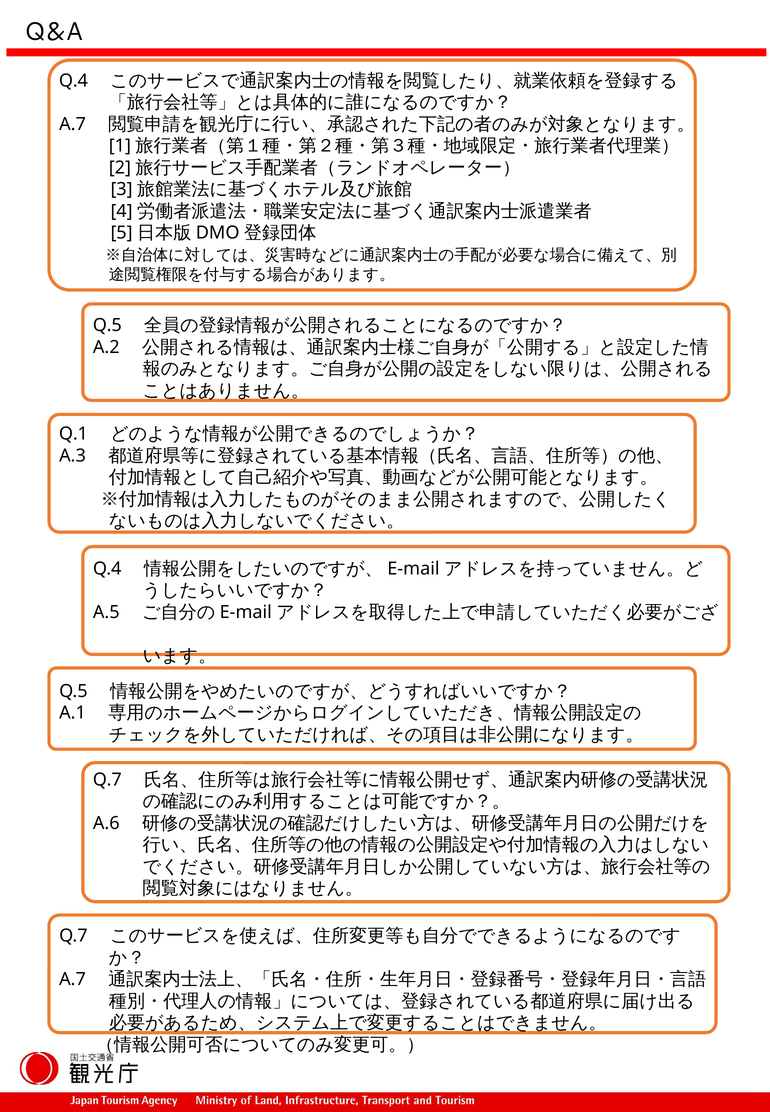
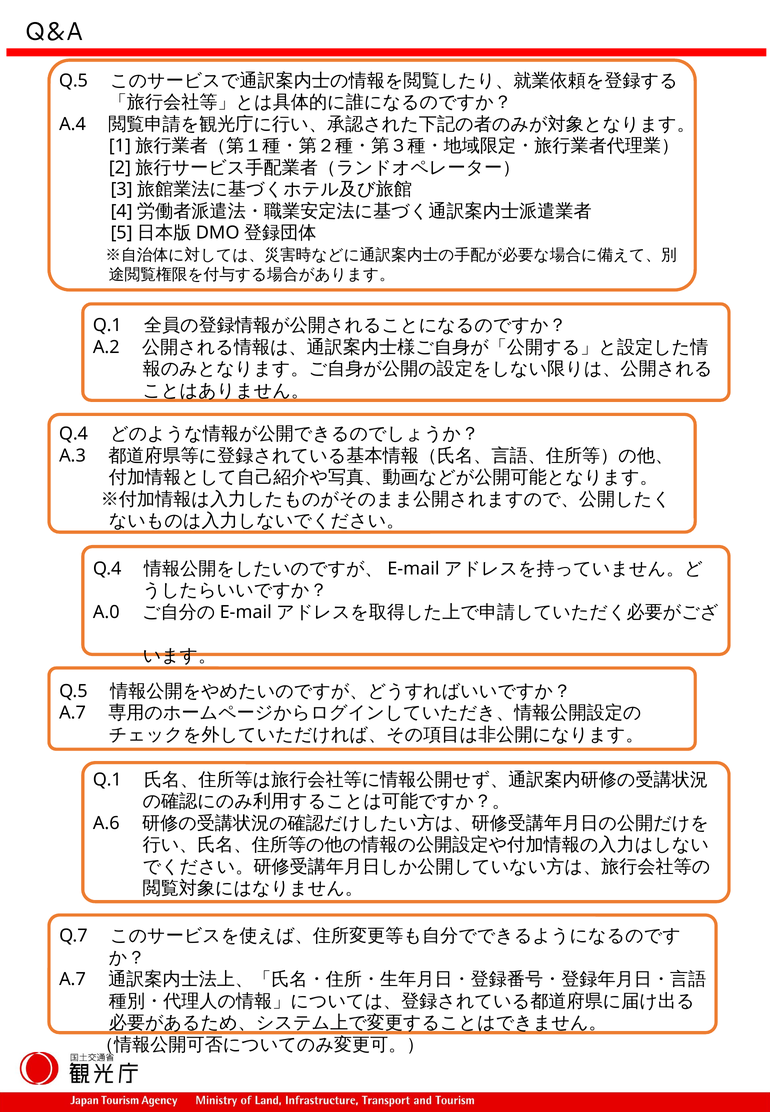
Q.4: Q.4 -> Q.5 (73, 81)
A.7: A.7 -> A.4 (73, 124)
Q.5: Q.5 -> Q.1 (107, 325)
Q.1: Q.1 -> Q.4 (73, 434)
A.5: A.5 -> A.0 (106, 612)
A.1: A.1 -> A.7 (73, 713)
Q.7: Q.7 -> Q.1 (107, 780)
